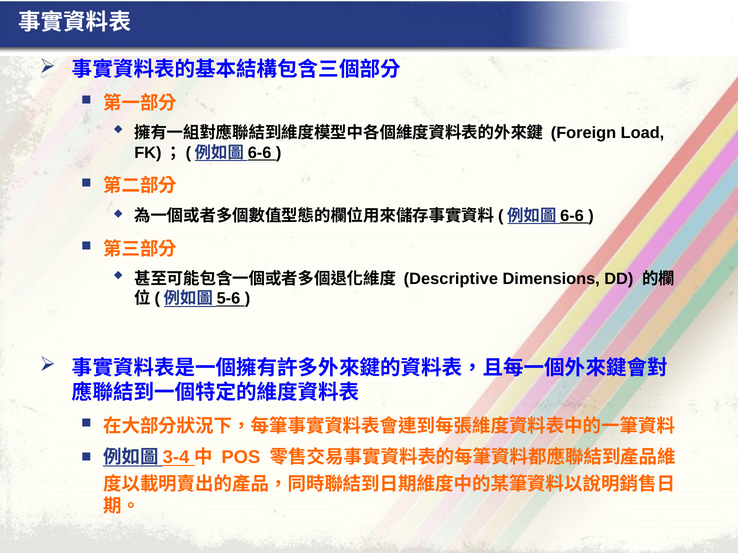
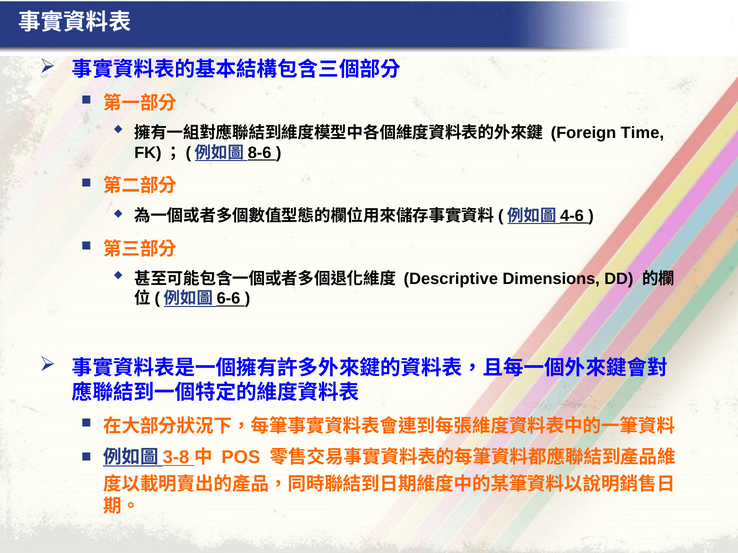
Load: Load -> Time (642, 133)
6-6: 6-6 -> 8-6 (260, 153)
6-6: 6-6 -> 4-6 (572, 216)
5-6: 5-6 -> 6-6 (228, 299)
3-4: 3-4 -> 3-8 (176, 458)
